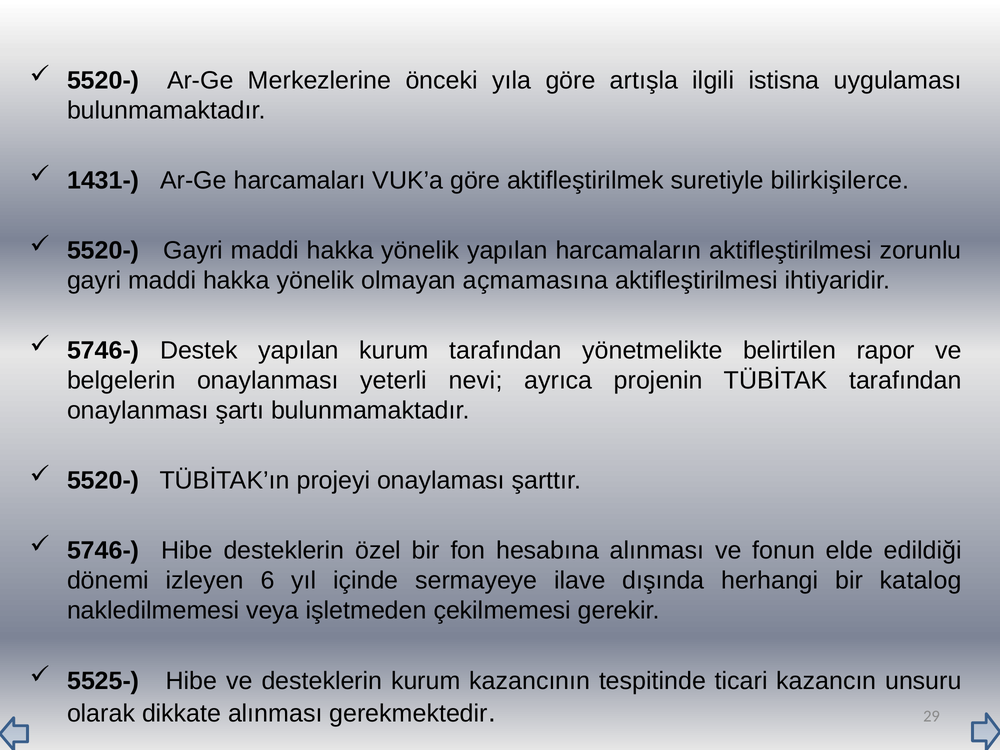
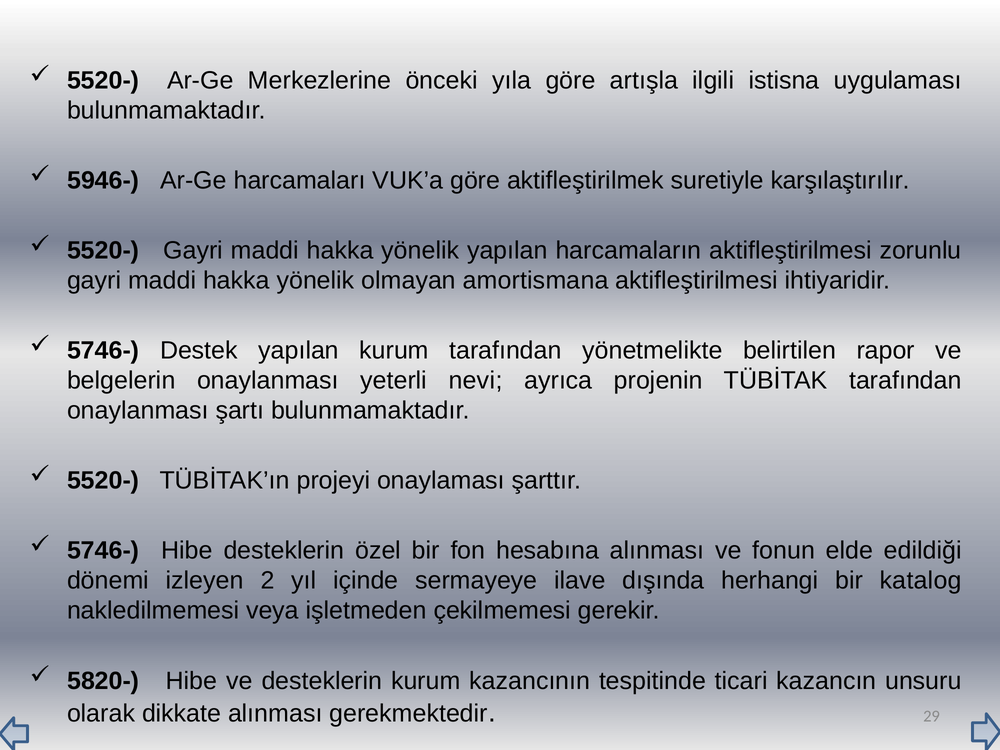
1431-: 1431- -> 5946- (103, 180)
bilirkişilerce: bilirkişilerce -> karşılaştırılır (840, 180)
açmamasına: açmamasına -> amortismana (536, 280)
6: 6 -> 2 (267, 580)
5525-: 5525- -> 5820- (103, 681)
